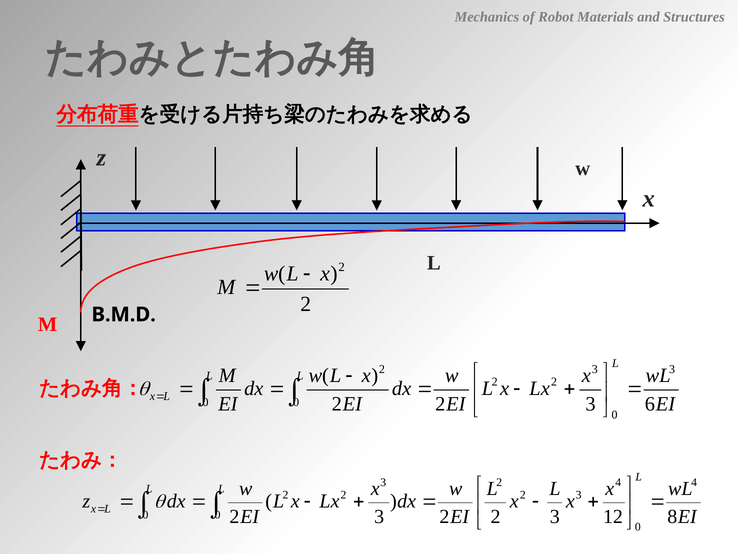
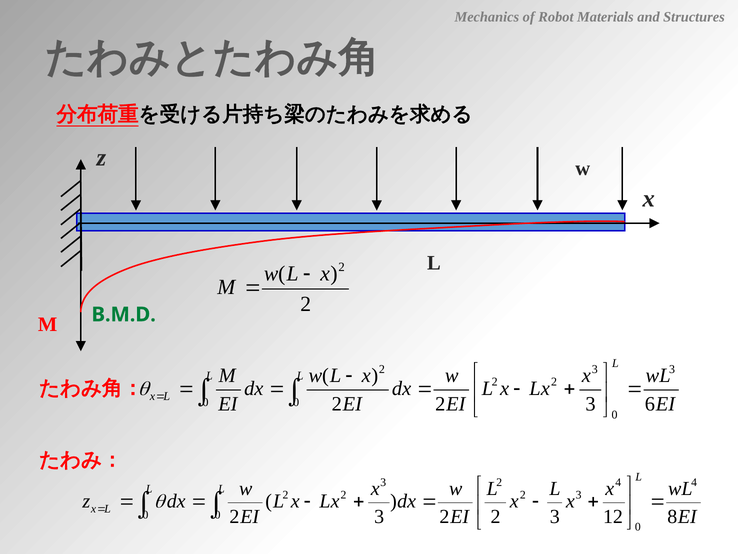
B.M.D colour: black -> green (124, 314)
